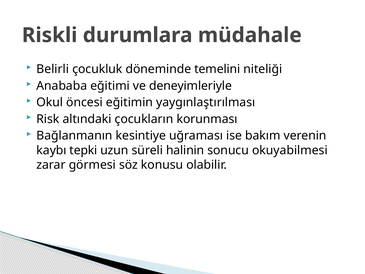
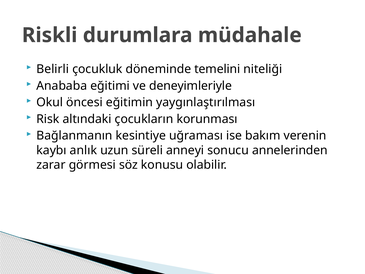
tepki: tepki -> anlık (83, 150)
halinin: halinin -> anneyi (185, 150)
okuyabilmesi: okuyabilmesi -> annelerinden (290, 150)
